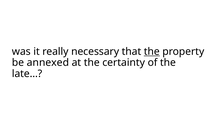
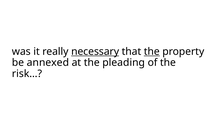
necessary underline: none -> present (95, 52)
certainty: certainty -> pleading (124, 63)
late…: late… -> risk… (27, 74)
